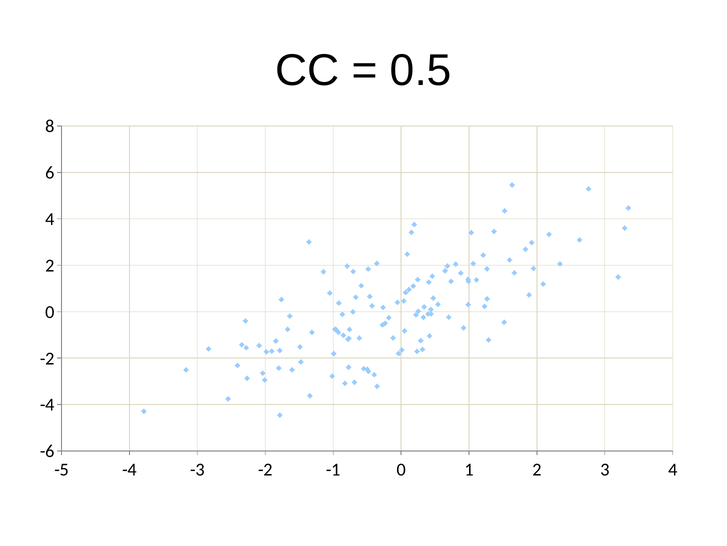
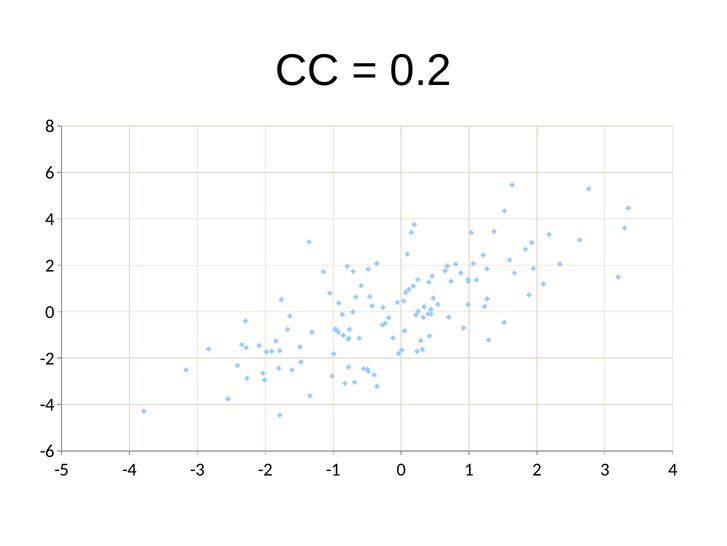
0.5: 0.5 -> 0.2 (421, 70)
